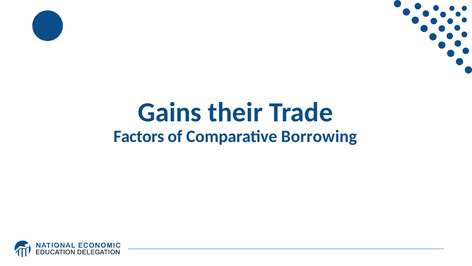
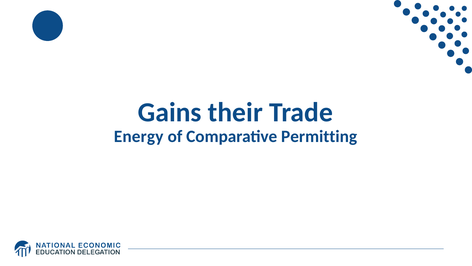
Factors: Factors -> Energy (139, 136)
Borrowing: Borrowing -> Permitting (319, 136)
